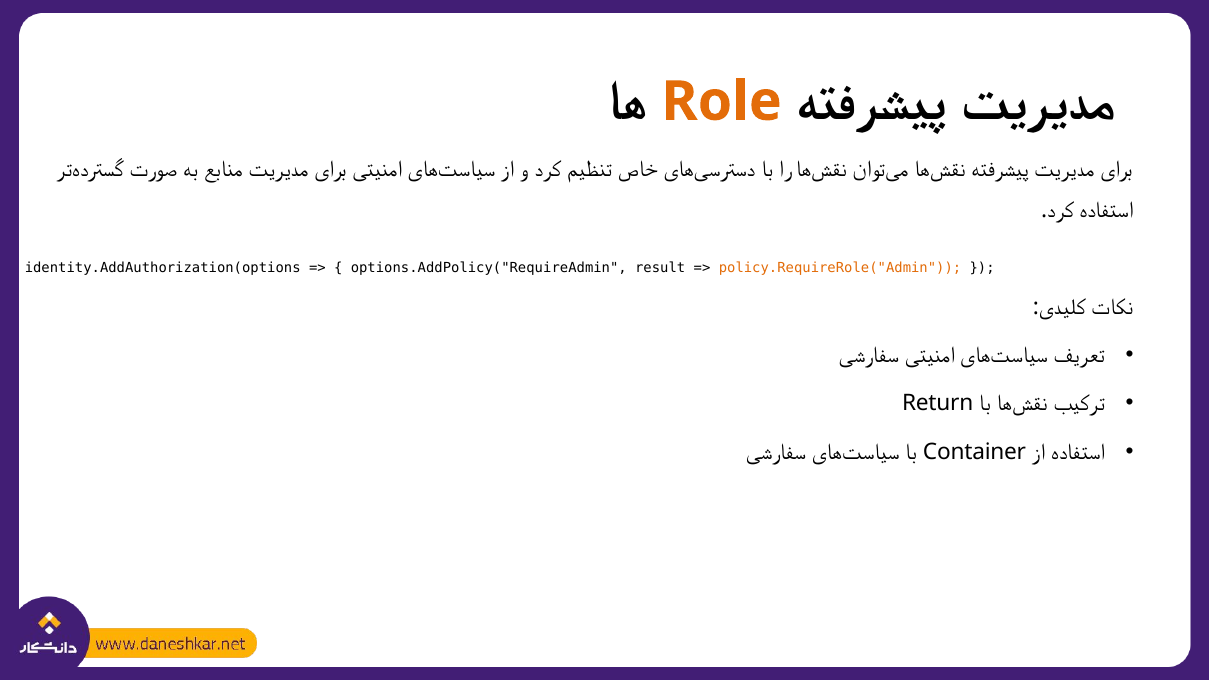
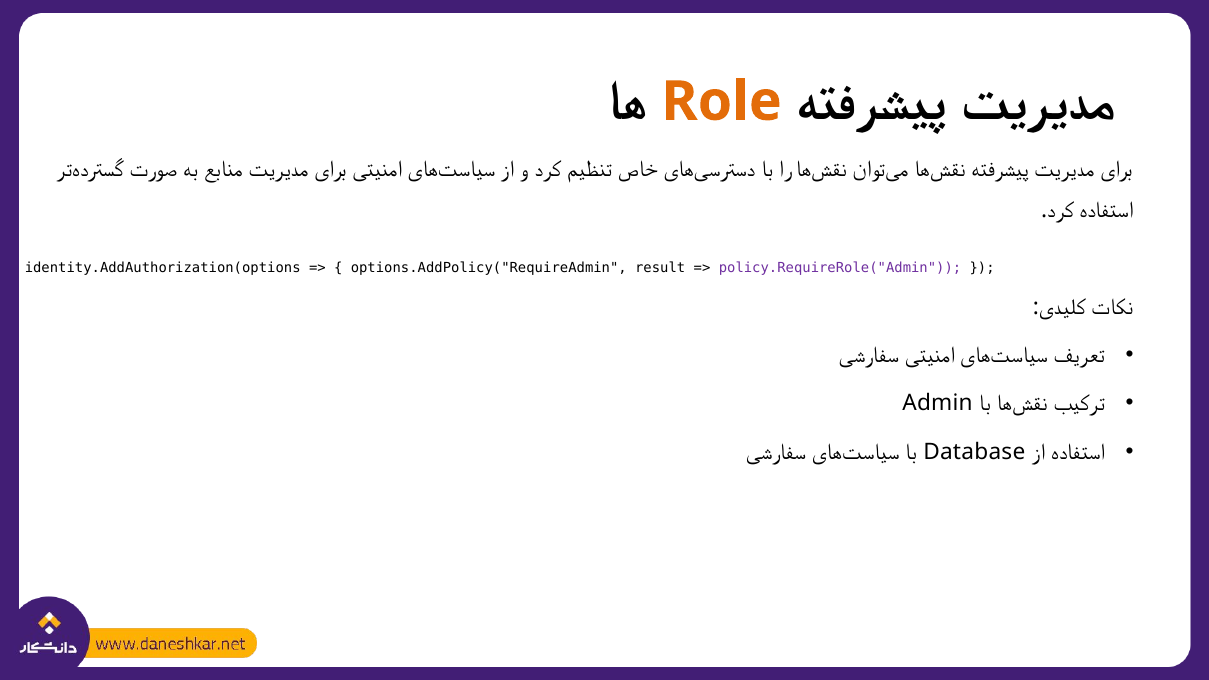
policy.RequireRole("Admin colour: orange -> purple (840, 268)
Return: Return -> Admin (937, 404)
Container: Container -> Database (974, 452)
